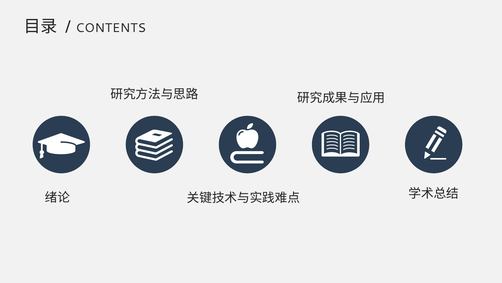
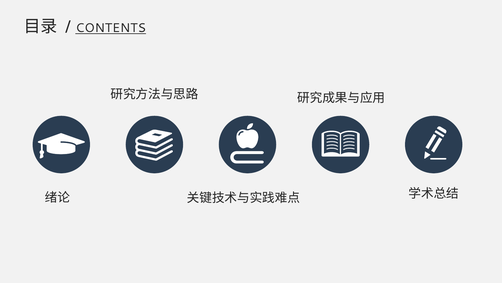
CONTENTS underline: none -> present (111, 28)
